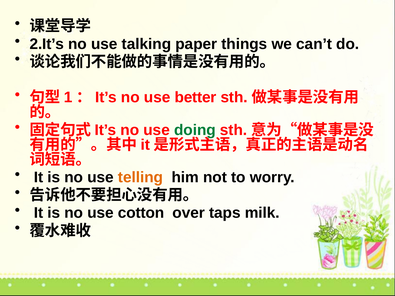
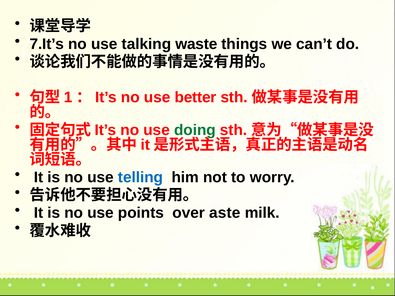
2.It’s: 2.It’s -> 7.It’s (47, 44)
paper: paper -> waste (196, 44)
telling colour: orange -> blue (141, 177)
cotton: cotton -> points (141, 213)
taps: taps -> aste (225, 213)
